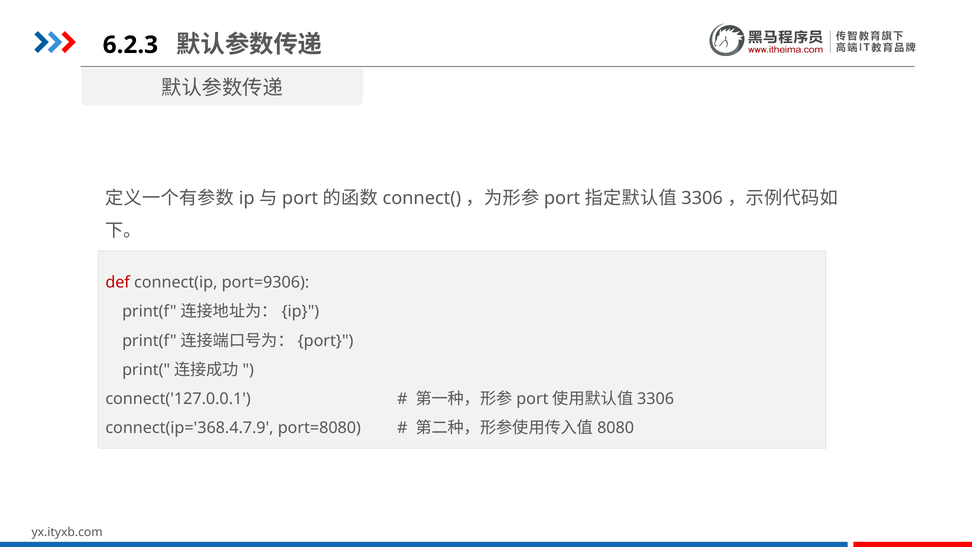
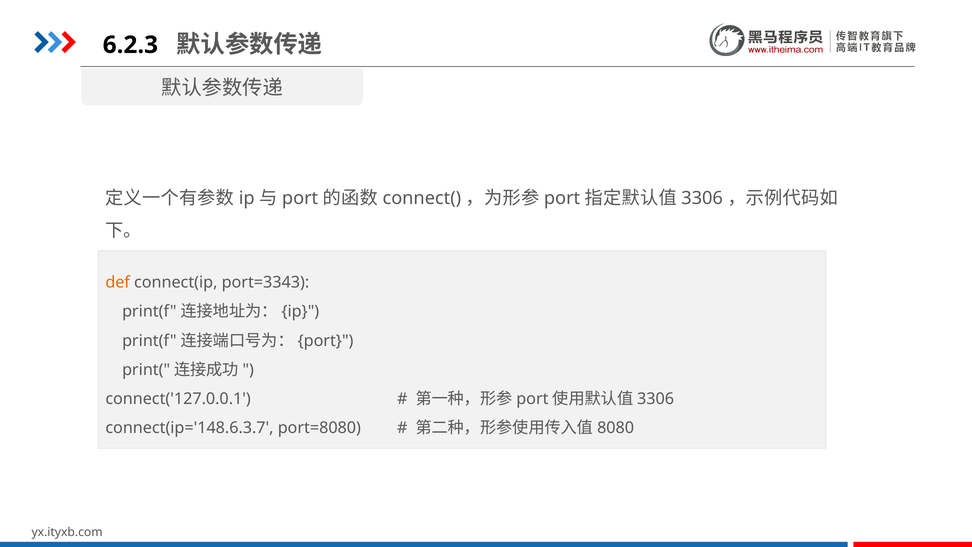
def colour: red -> orange (118, 282)
port=9306: port=9306 -> port=3343 (265, 282)
connect(ip='368.4.7.9: connect(ip='368.4.7.9 -> connect(ip='148.6.3.7 (189, 428)
